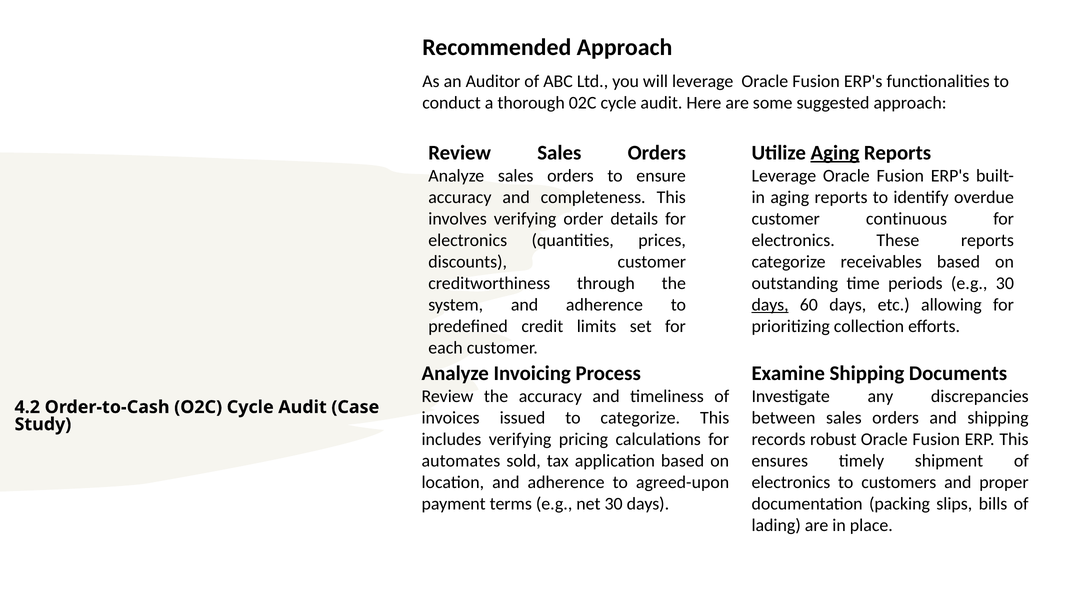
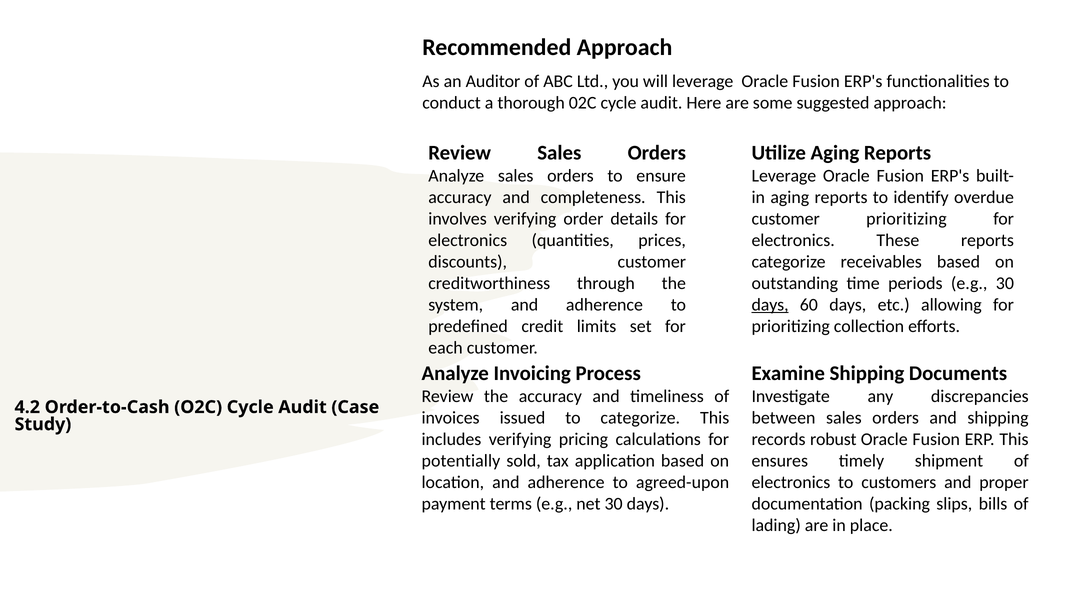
Aging underline: present -> none (835, 153)
customer continuous: continuous -> prioritizing (906, 219)
automates: automates -> potentially (461, 461)
